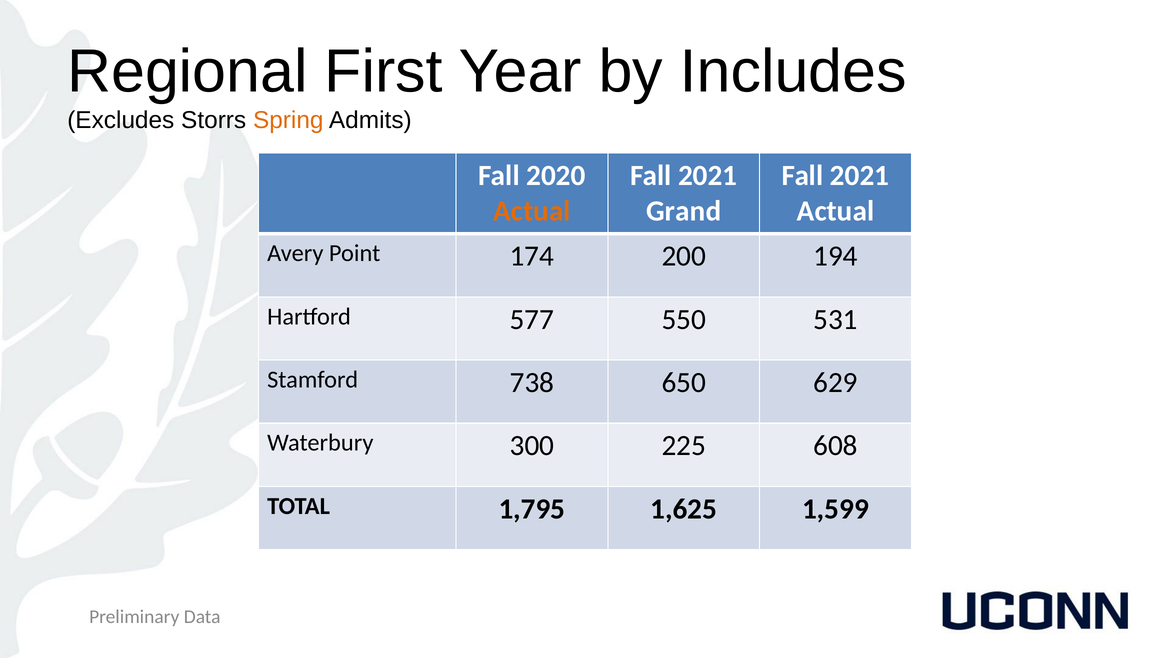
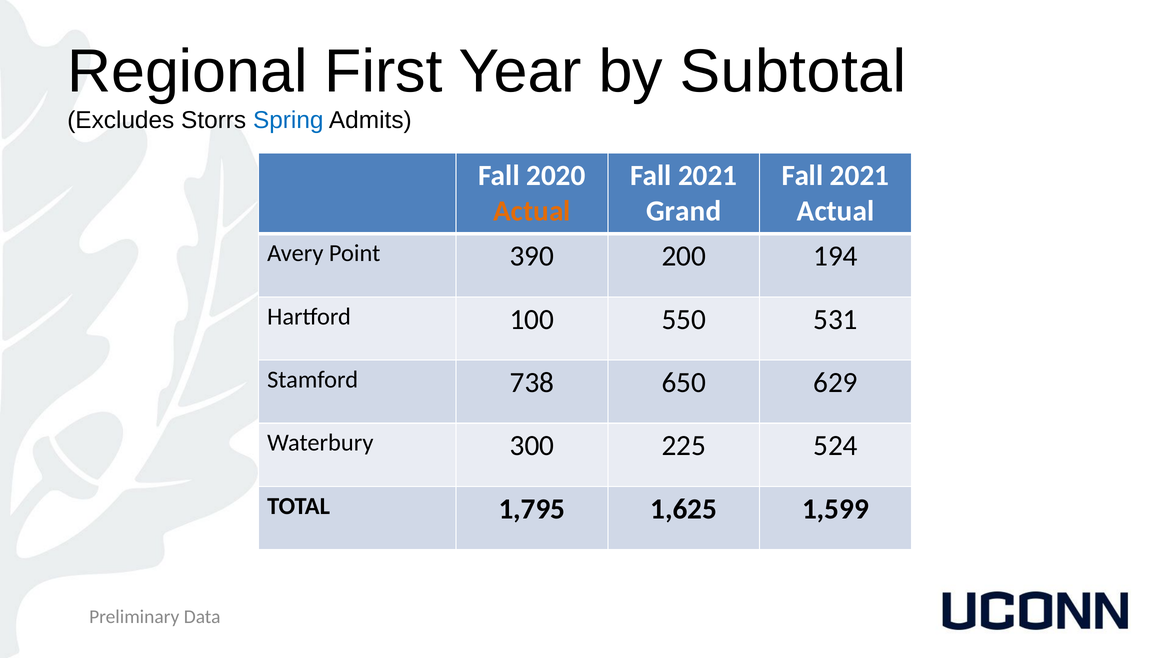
Includes: Includes -> Subtotal (793, 72)
Spring colour: orange -> blue (288, 120)
174: 174 -> 390 (532, 256)
577: 577 -> 100 (532, 320)
608: 608 -> 524 (835, 446)
